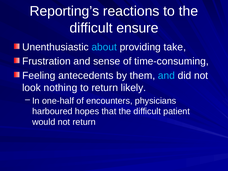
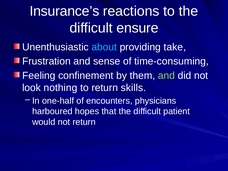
Reporting’s: Reporting’s -> Insurance’s (64, 11)
antecedents: antecedents -> confinement (86, 76)
and colour: light blue -> light green (166, 76)
likely: likely -> skills (133, 88)
